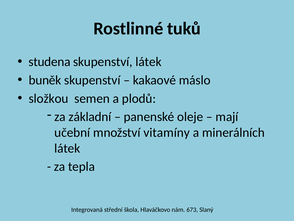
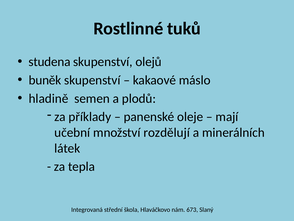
skupenství látek: látek -> olejů (149, 62)
složkou: složkou -> hladině (49, 98)
základní: základní -> příklady (90, 117)
vitamíny: vitamíny -> rozdělují (167, 132)
